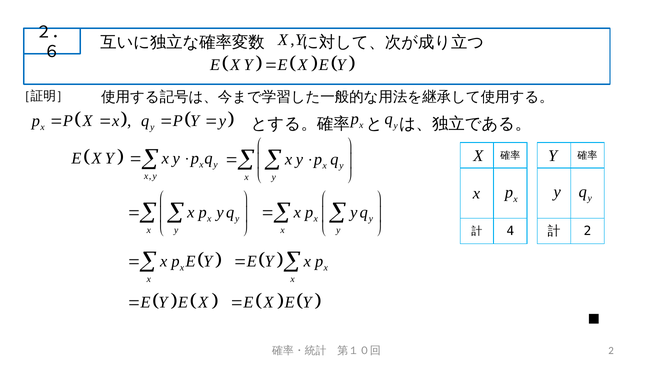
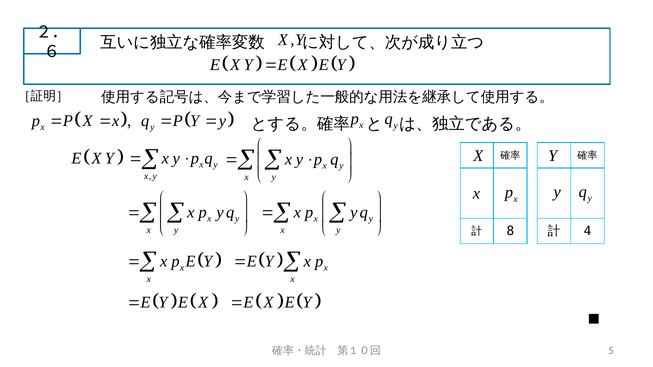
2: 2 -> 4 (587, 231)
4: 4 -> 8 (510, 231)
2: 2 -> 5 (611, 351)
